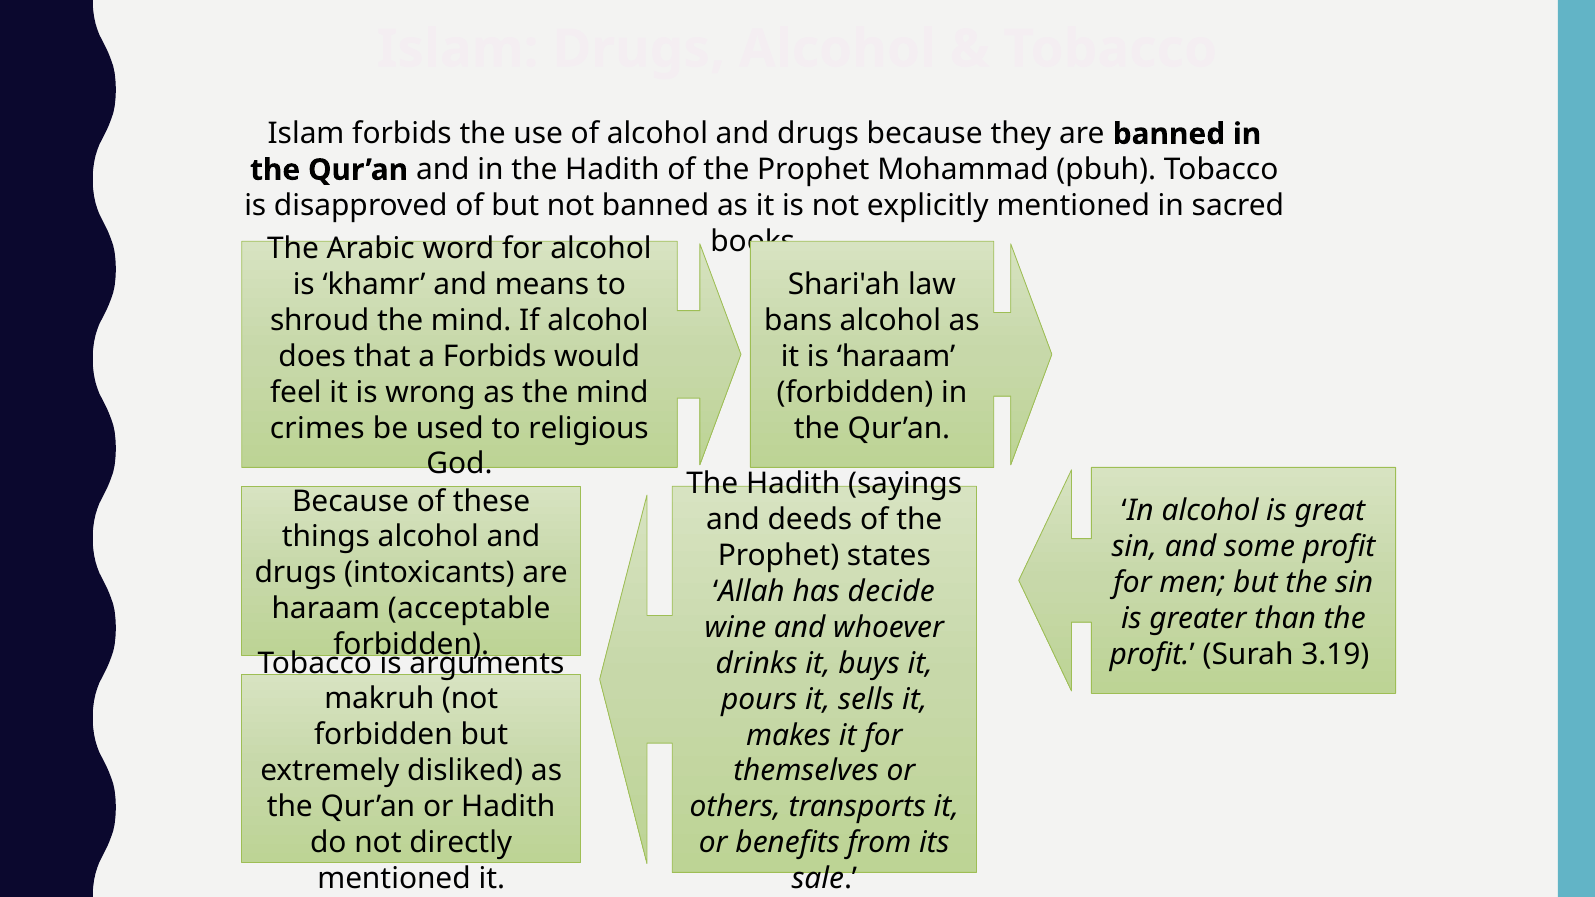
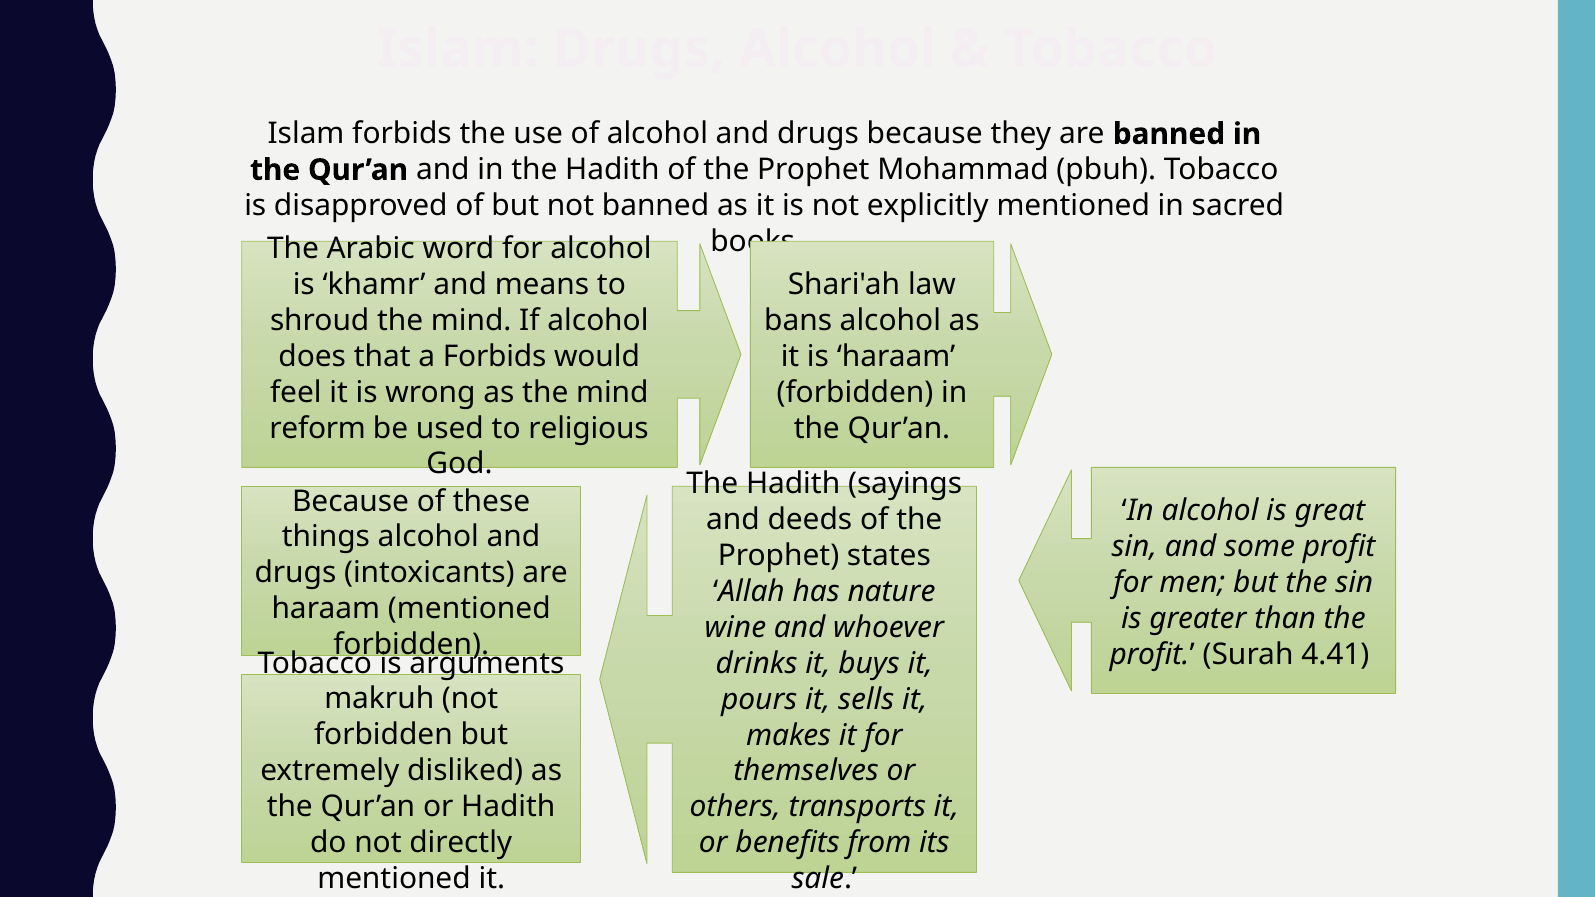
crimes: crimes -> reform (318, 428)
decide: decide -> nature (891, 592)
haraam acceptable: acceptable -> mentioned (469, 609)
3.19: 3.19 -> 4.41 (1335, 654)
